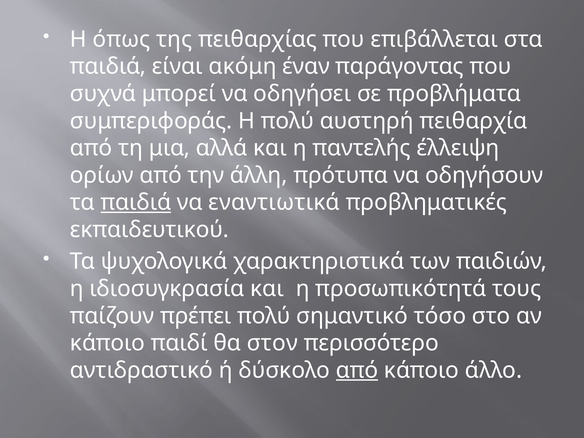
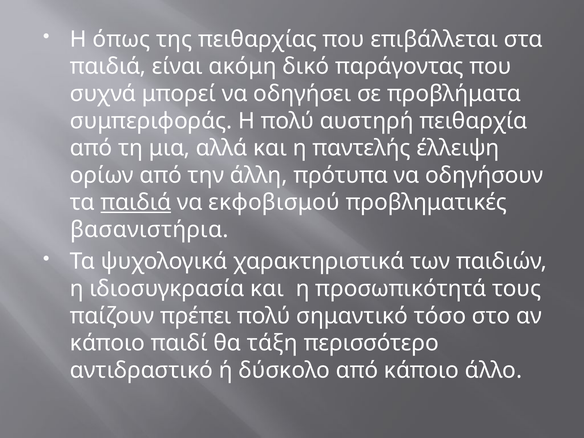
έναν: έναν -> δικό (306, 66)
εναντιωτικά: εναντιωτικά -> εκφοβισμού (274, 202)
εκπαιδευτικού: εκπαιδευτικού -> βασανιστήρια (149, 230)
στον: στον -> τάξη (272, 343)
από underline: present -> none (357, 370)
